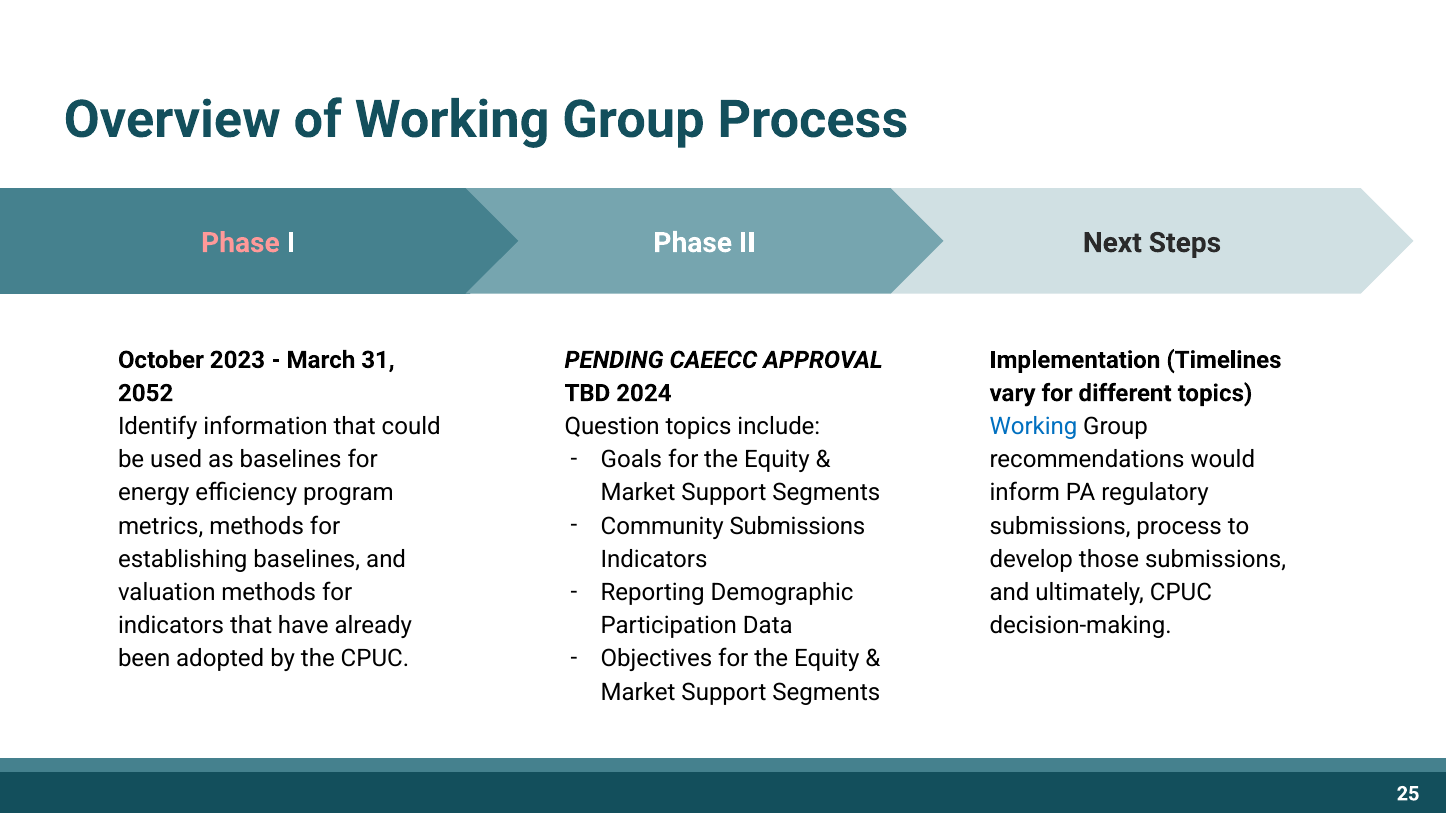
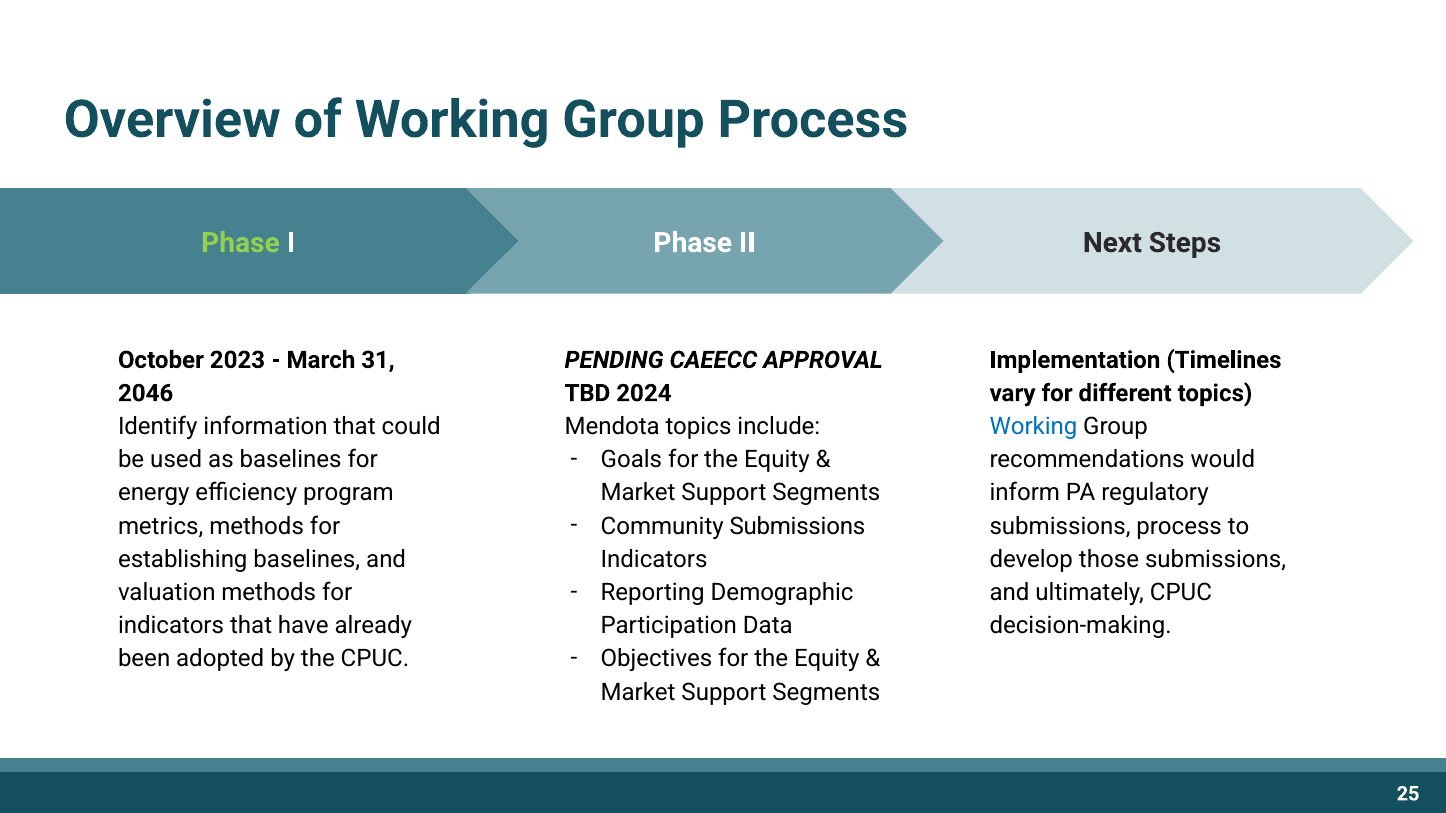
Phase colour: pink -> light green (240, 243)
2052: 2052 -> 2046 (146, 393)
Question: Question -> Mendota (612, 427)
